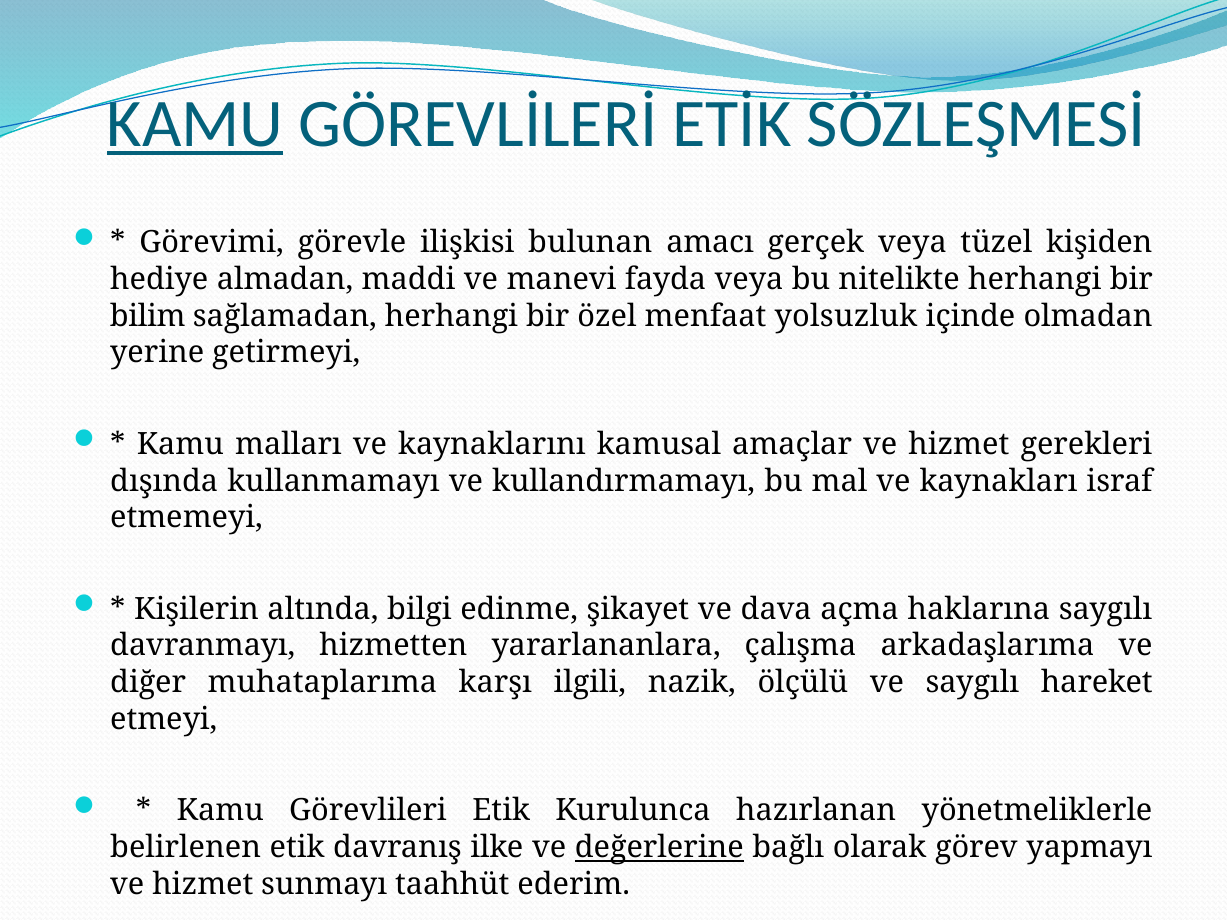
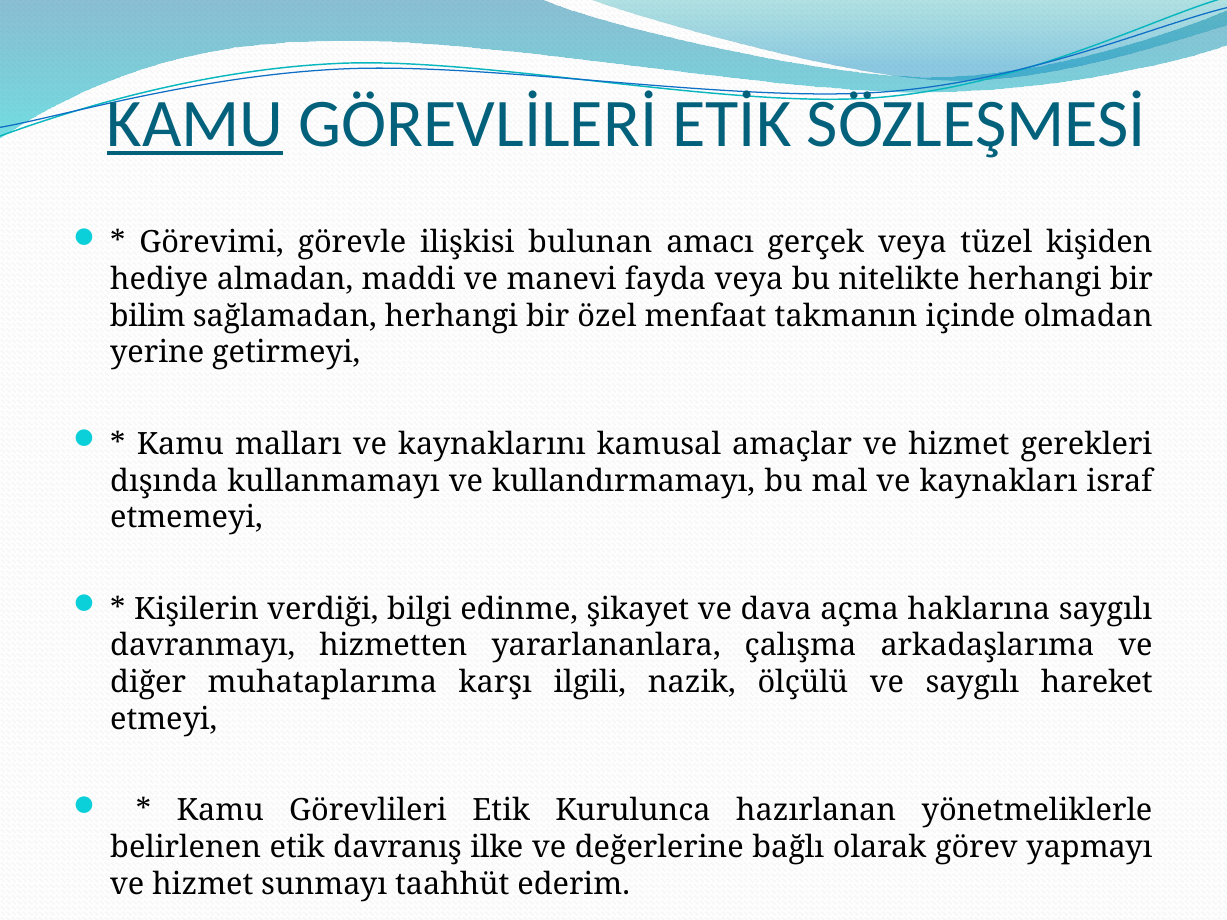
yolsuzluk: yolsuzluk -> takmanın (846, 316)
altında: altında -> verdiği (323, 609)
değerlerine underline: present -> none (659, 848)
